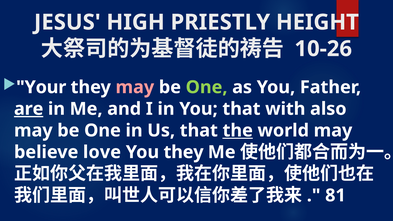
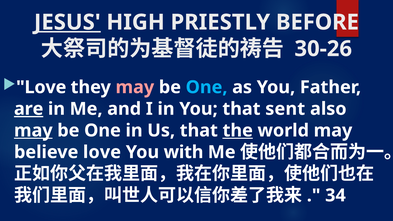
JESUS underline: none -> present (67, 22)
HEIGHT: HEIGHT -> BEFORE (317, 22)
10-26: 10-26 -> 30-26 (323, 49)
Your: Your -> Love (41, 87)
One colour: light green -> light blue (207, 87)
with: with -> sent (285, 109)
may underline: none -> present (33, 131)
You they: they -> with (184, 152)
81: 81 -> 34 (335, 195)
